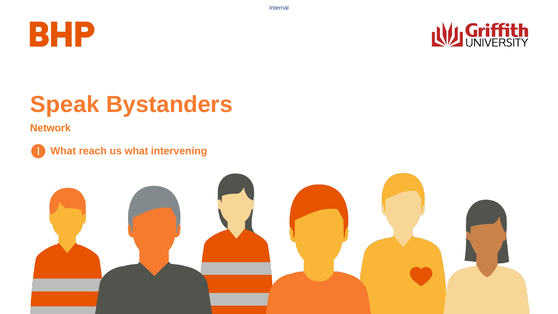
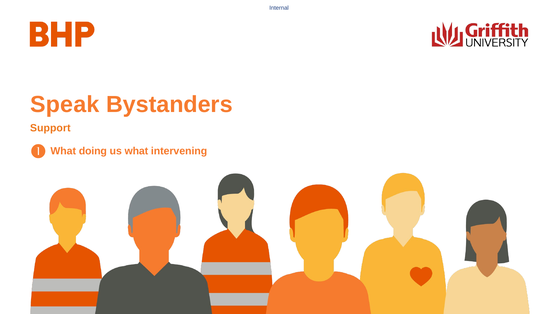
Network: Network -> Support (50, 128)
reach: reach -> doing (93, 151)
